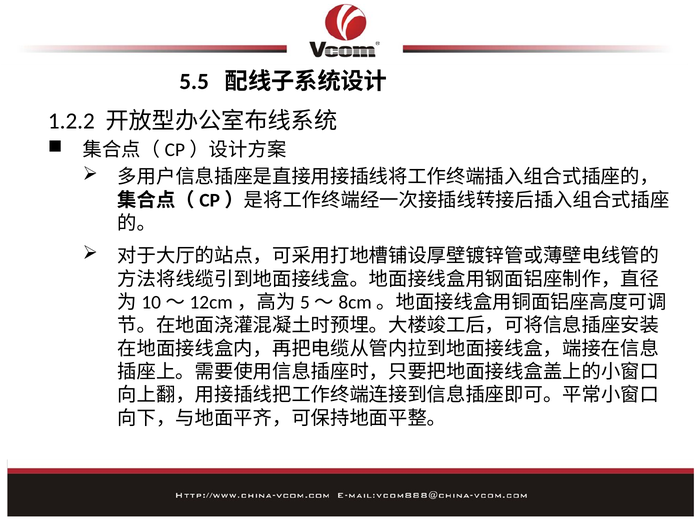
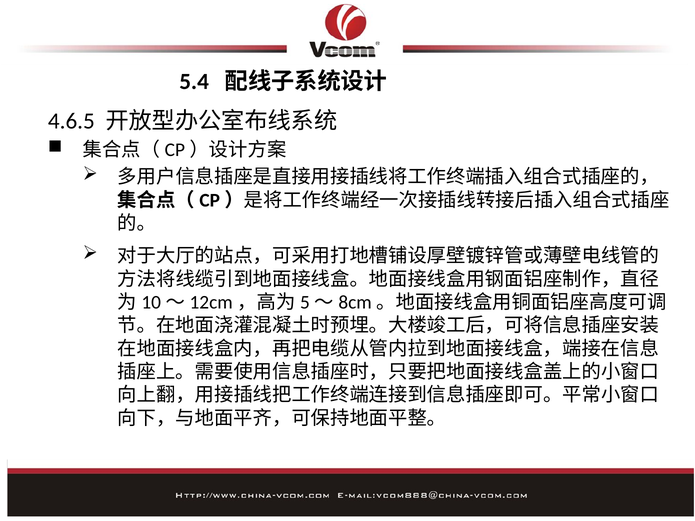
5.5: 5.5 -> 5.4 (194, 82)
1.2.2: 1.2.2 -> 4.6.5 (71, 121)
